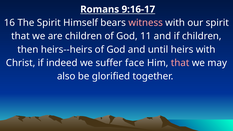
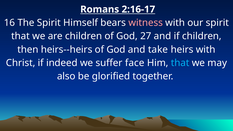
9:16-17: 9:16-17 -> 2:16-17 (138, 9)
11: 11 -> 27 (146, 36)
until: until -> take (158, 50)
that colour: pink -> light blue (180, 63)
